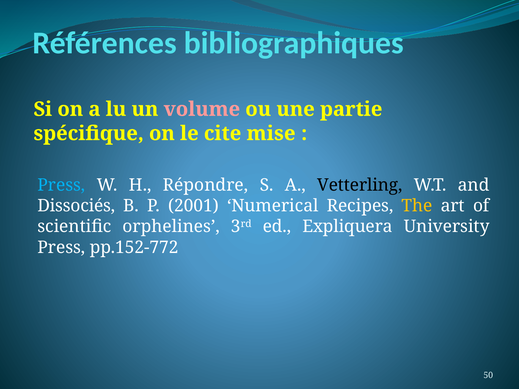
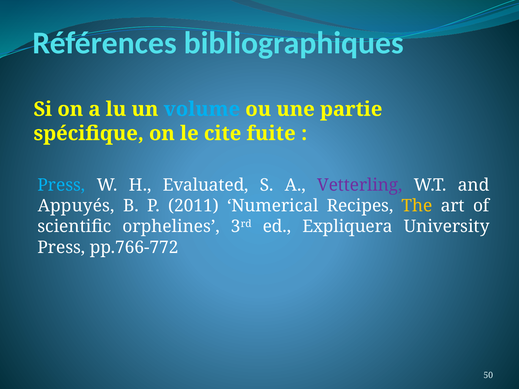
volume colour: pink -> light blue (202, 109)
mise: mise -> fuite (271, 134)
Répondre: Répondre -> Evaluated (206, 185)
Vetterling colour: black -> purple (360, 185)
Dissociés: Dissociés -> Appuyés (76, 206)
2001: 2001 -> 2011 (194, 206)
pp.152-772: pp.152-772 -> pp.766-772 (134, 248)
